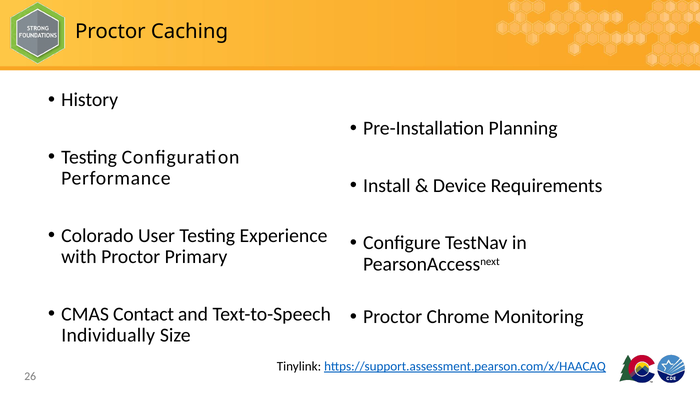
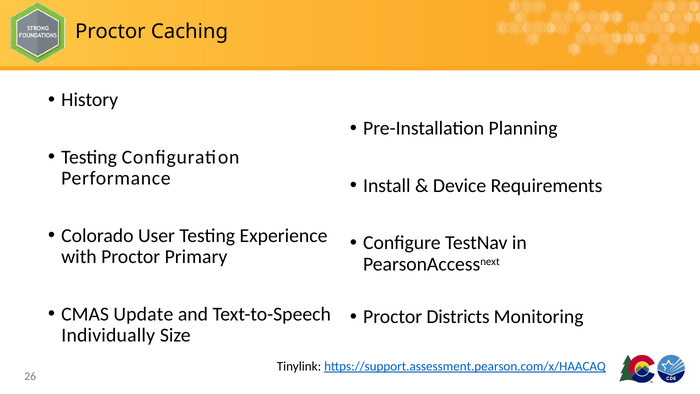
Contact: Contact -> Update (143, 314)
Chrome: Chrome -> Districts (458, 317)
